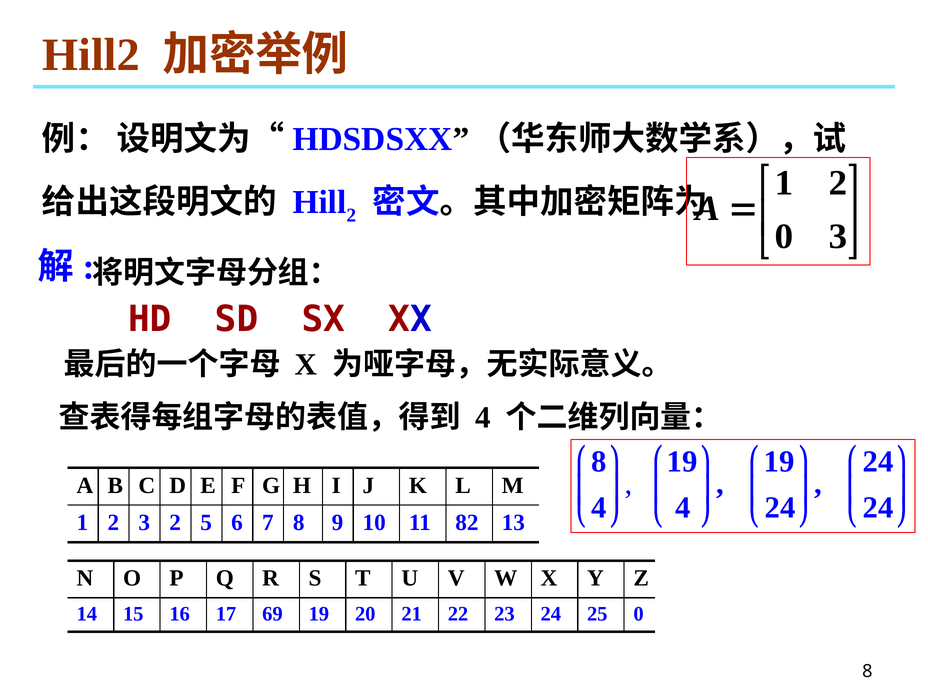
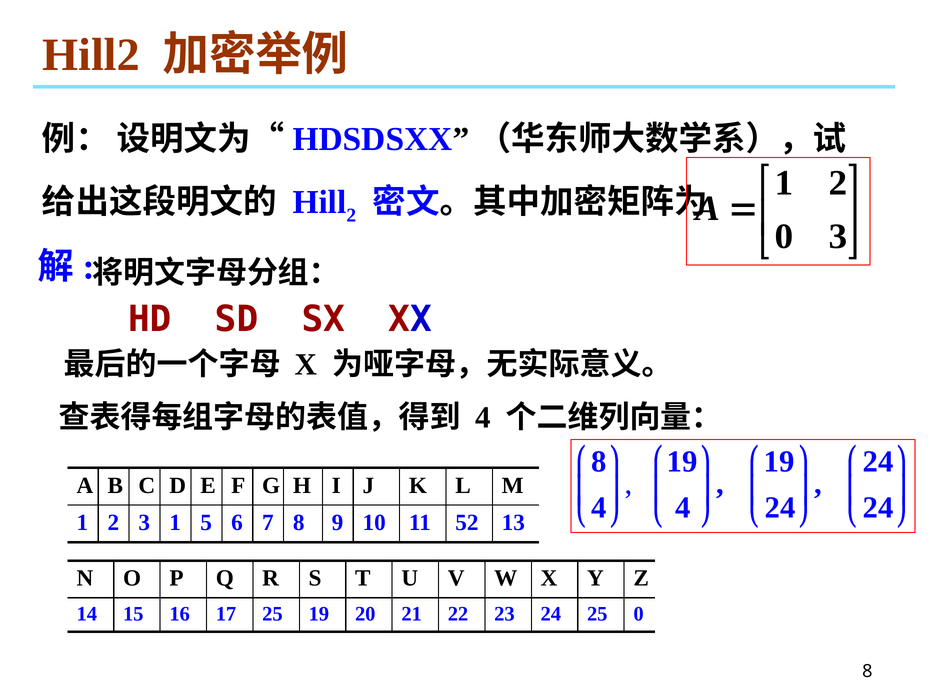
3 2: 2 -> 1 (175, 523)
82: 82 -> 52 (467, 523)
17 69: 69 -> 25 (272, 614)
